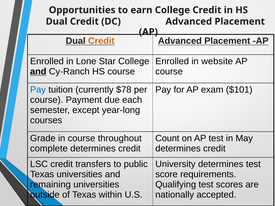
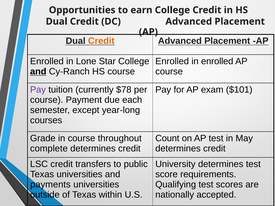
in website: website -> enrolled (217, 61)
Pay colour: blue -> purple (38, 90)
remaining: remaining -> payments (50, 185)
